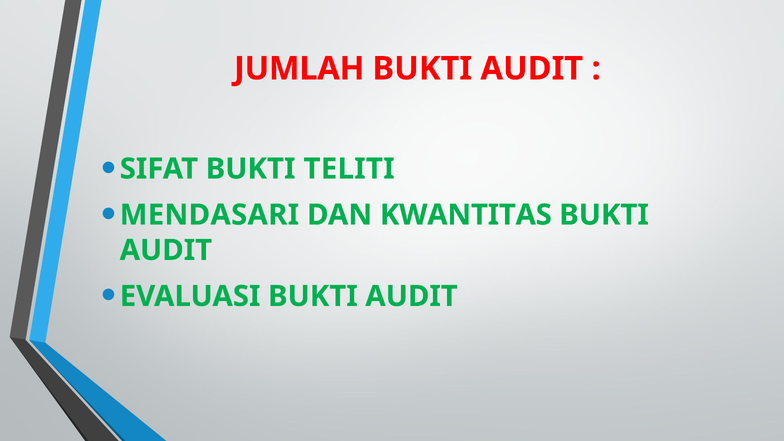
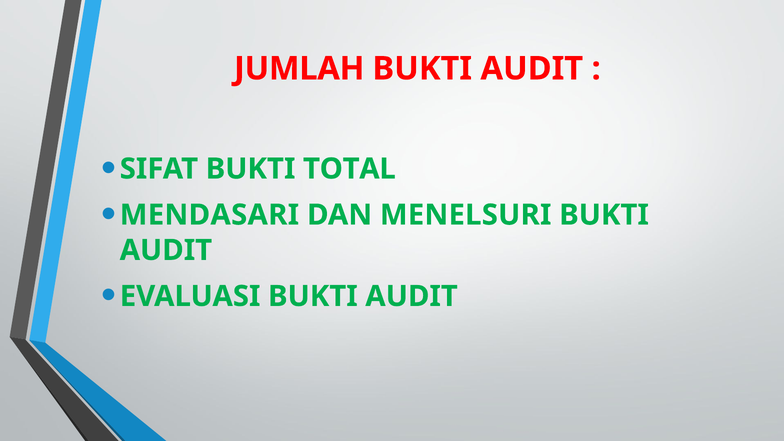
TELITI: TELITI -> TOTAL (349, 169)
KWANTITAS: KWANTITAS -> MENELSURI (466, 215)
